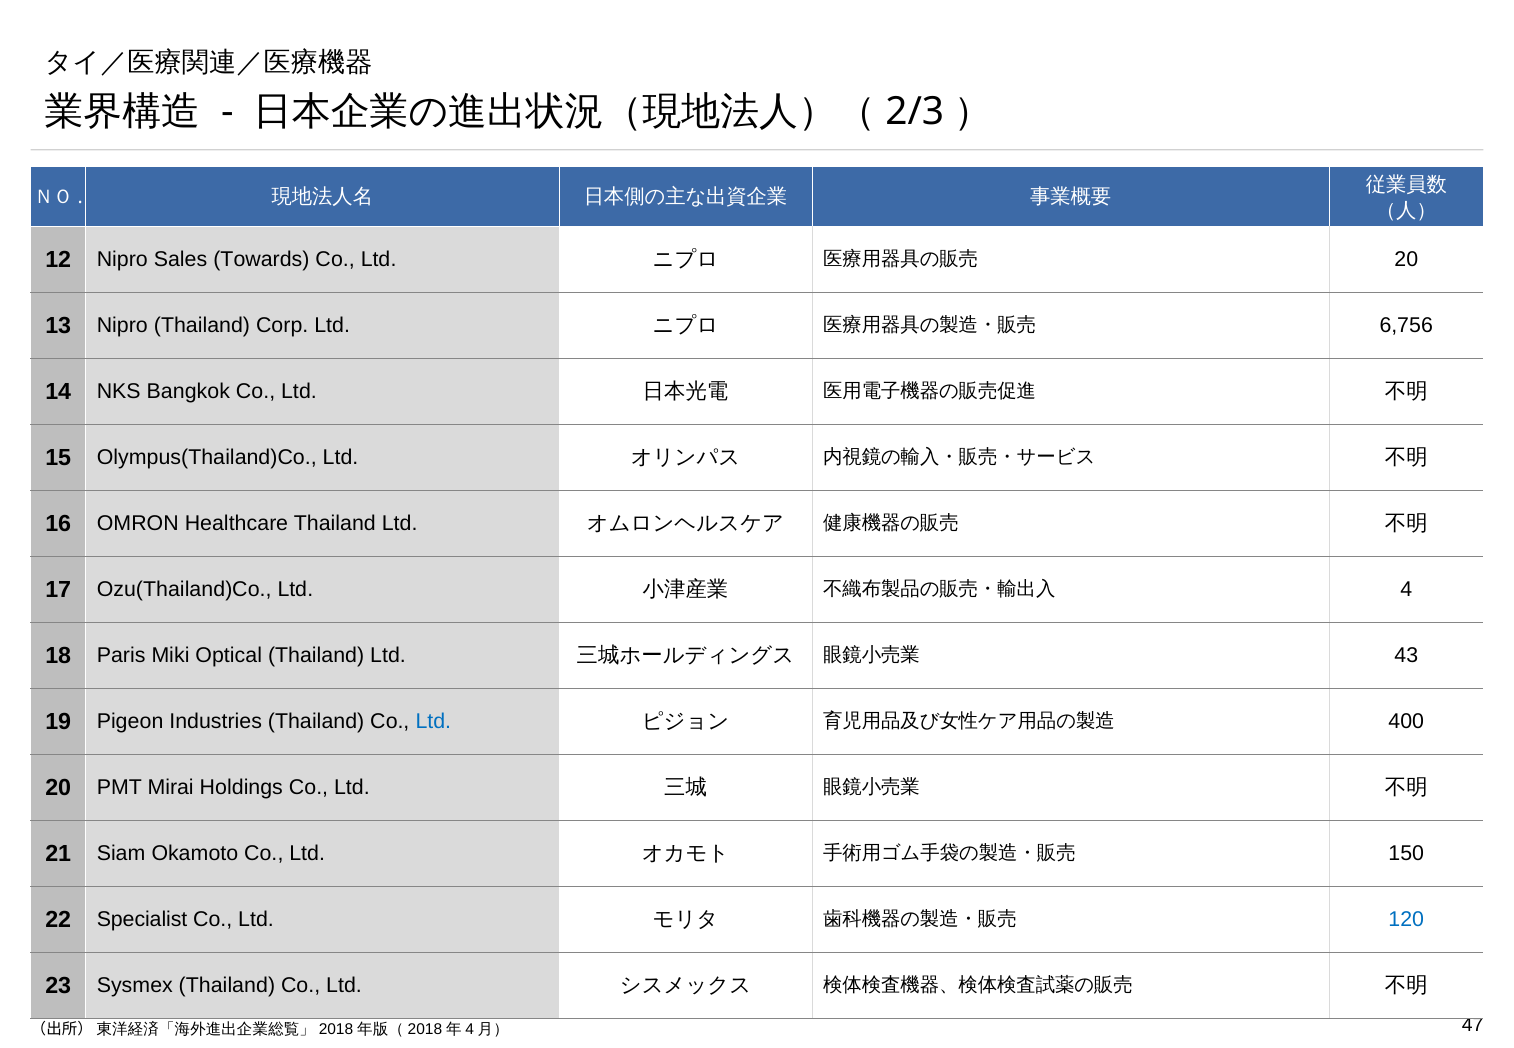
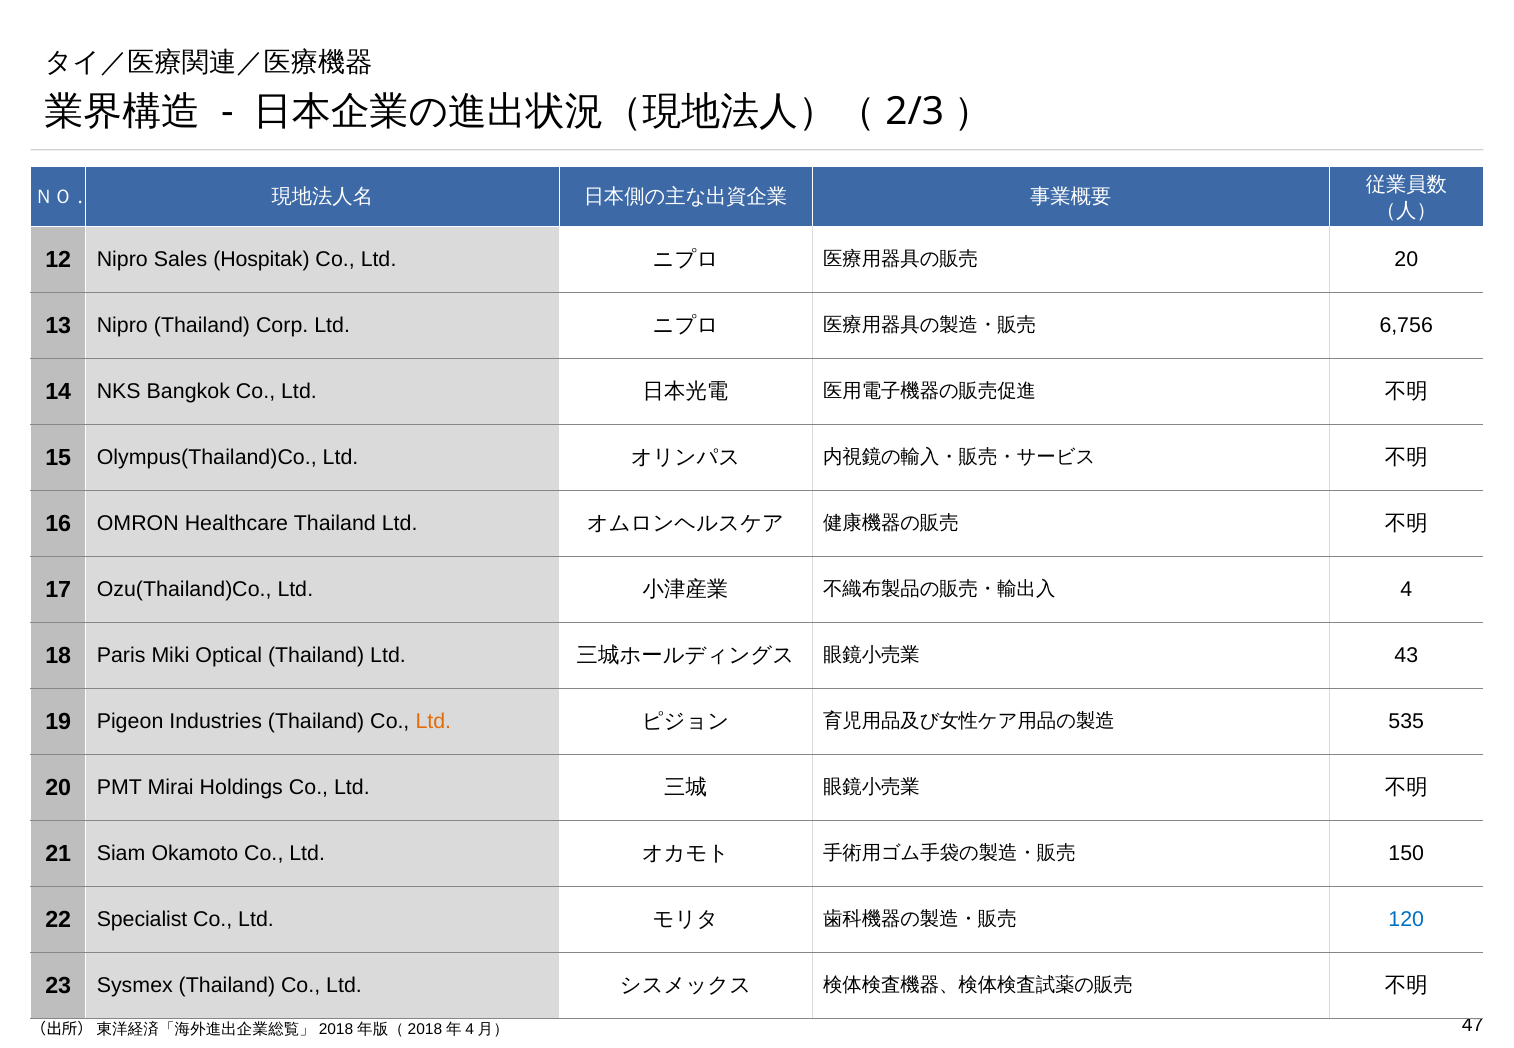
Towards: Towards -> Hospitak (261, 260)
Ltd colour: blue -> orange (433, 722)
400: 400 -> 535 (1406, 722)
